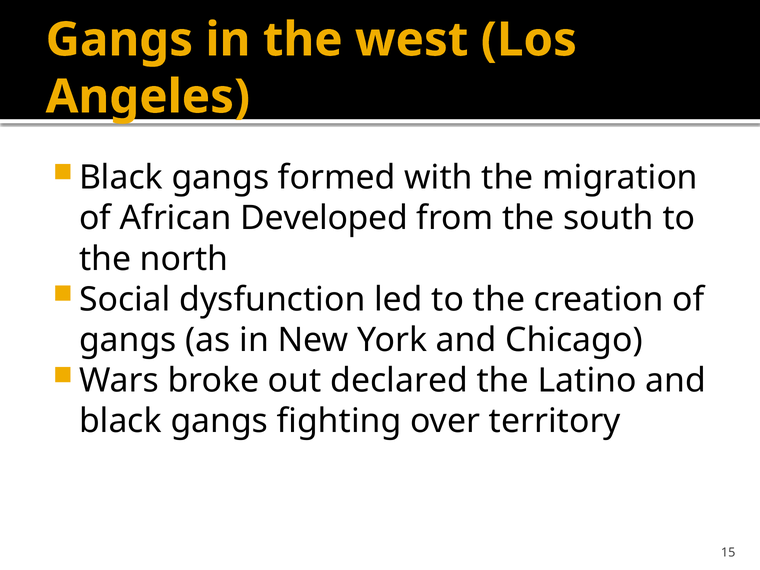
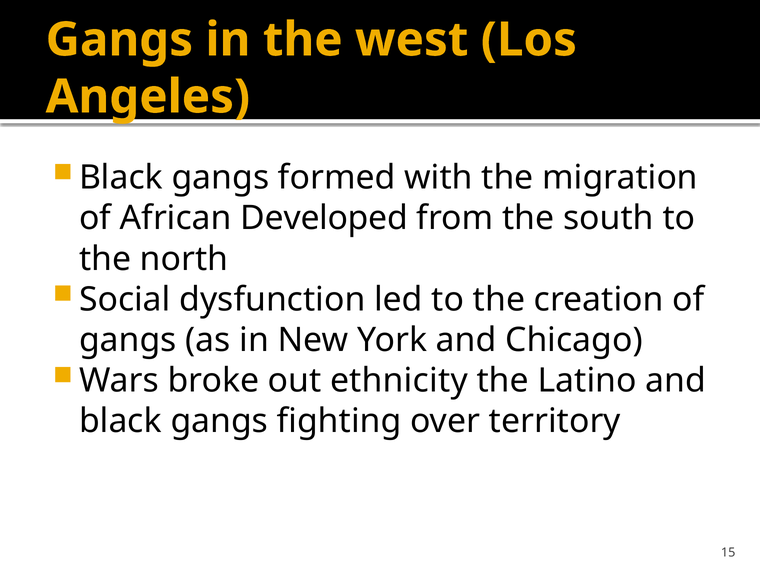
declared: declared -> ethnicity (399, 380)
